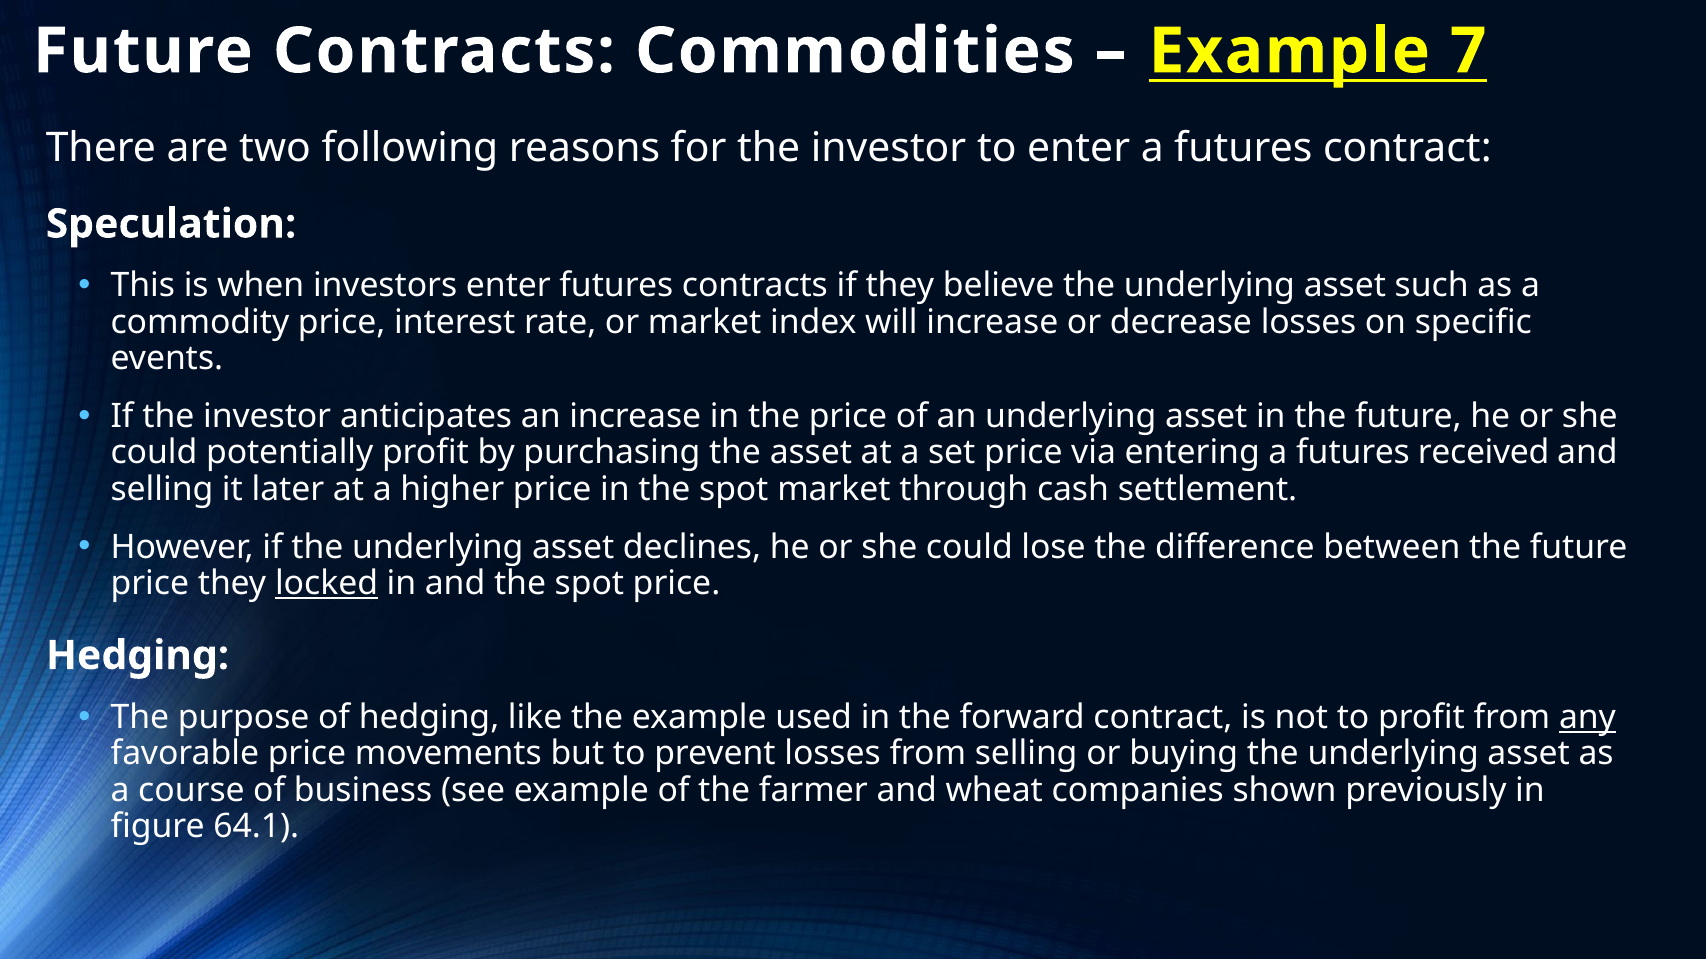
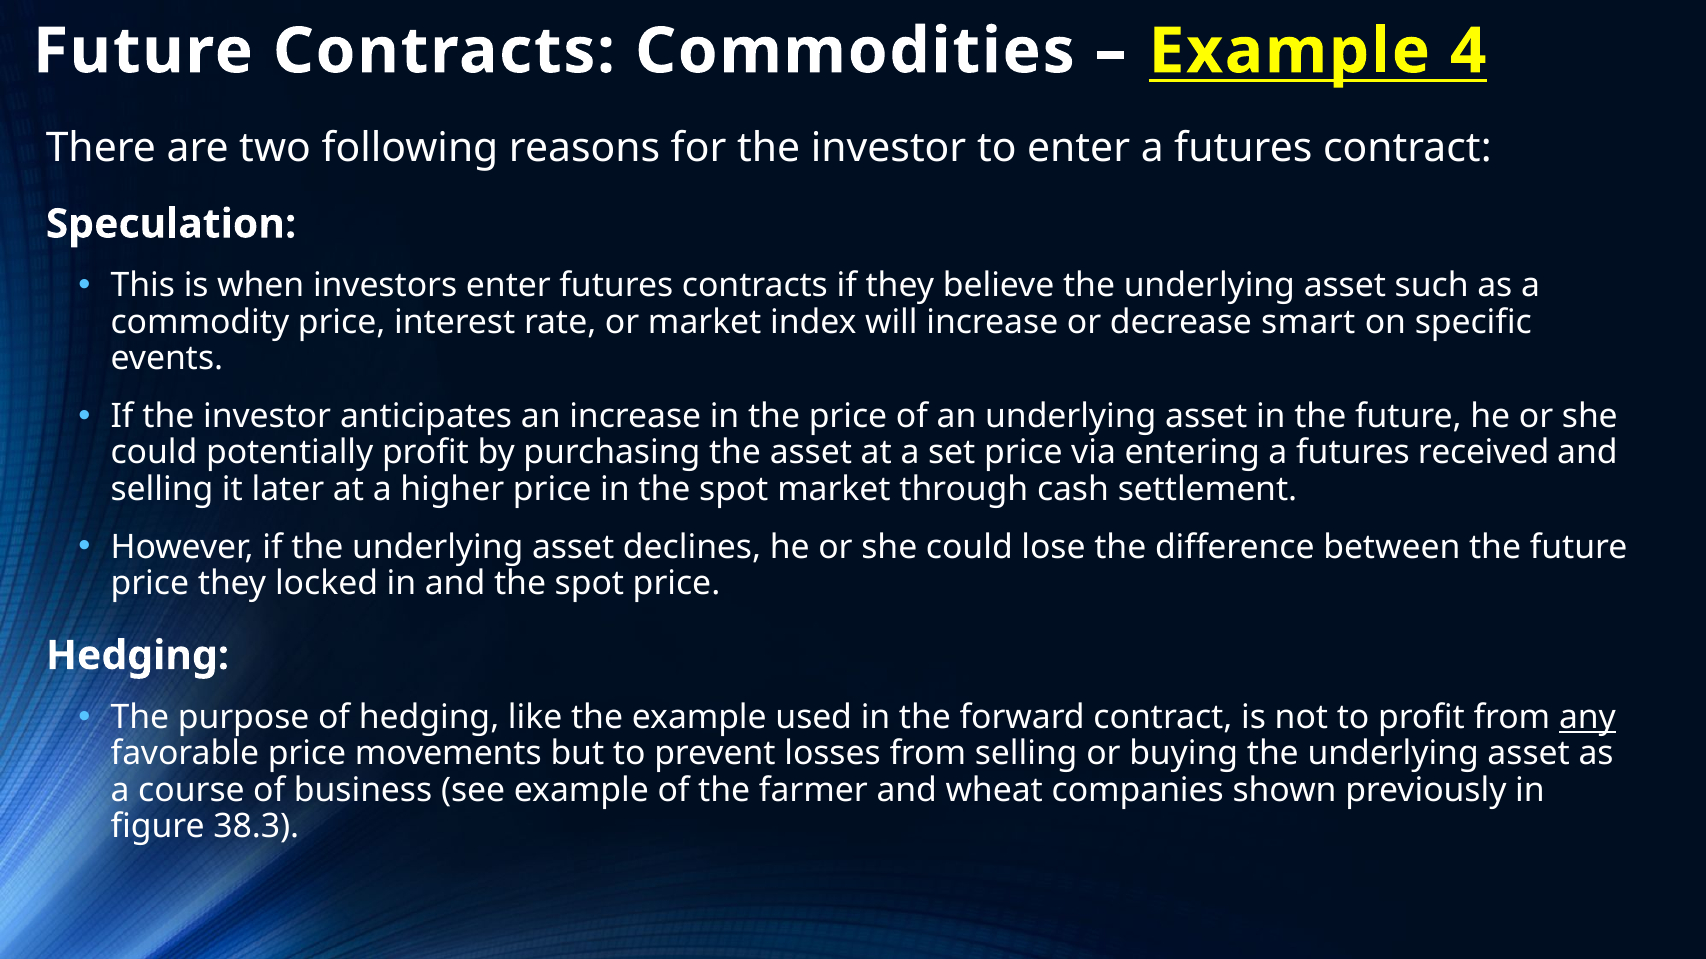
7: 7 -> 4 (1468, 51)
decrease losses: losses -> smart (1308, 322)
locked underline: present -> none (327, 584)
64.1: 64.1 -> 38.3 (256, 827)
